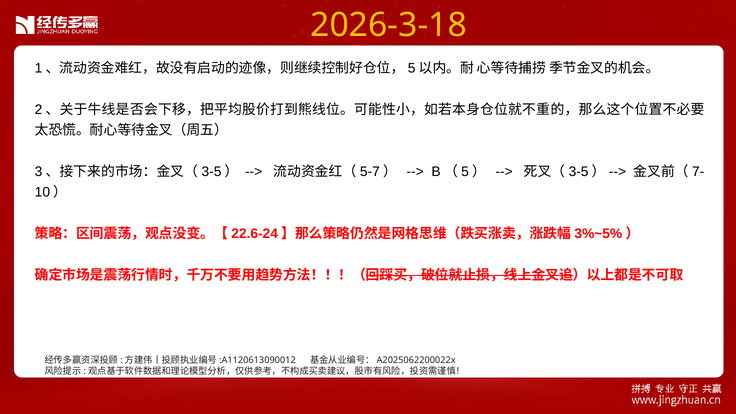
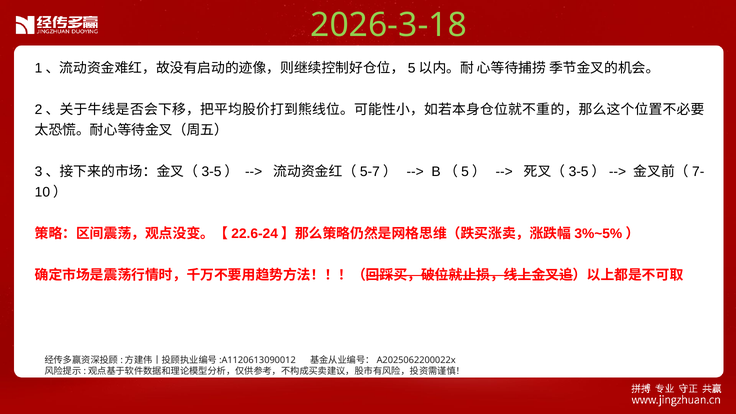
2026-3-18 colour: yellow -> light green (389, 25)
